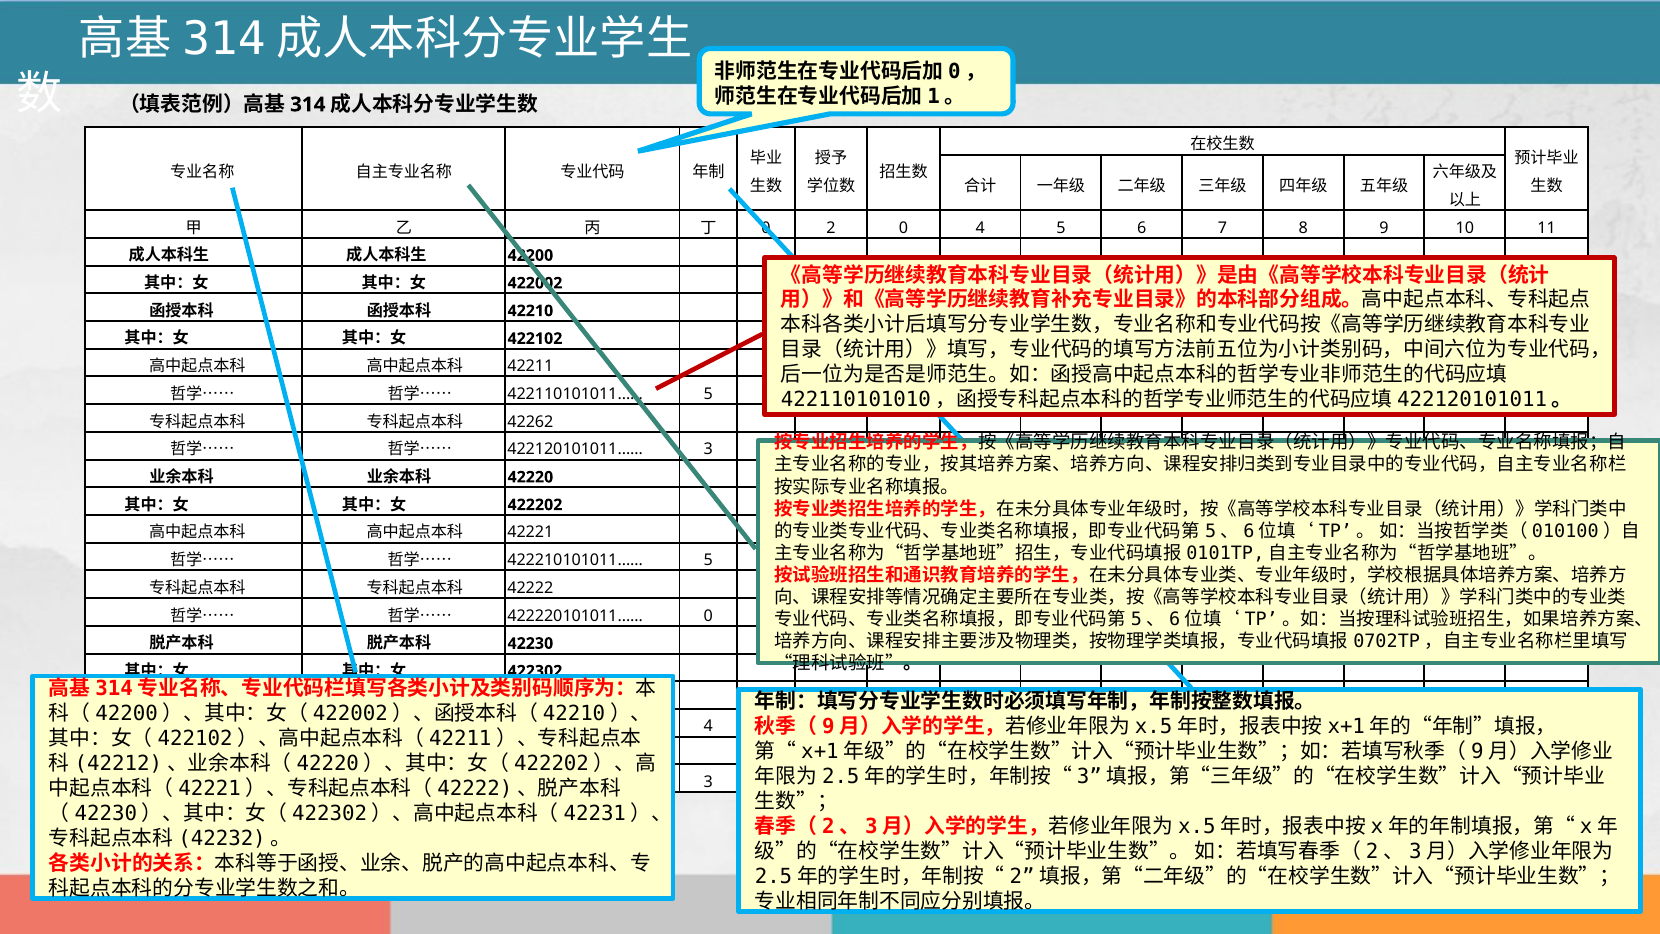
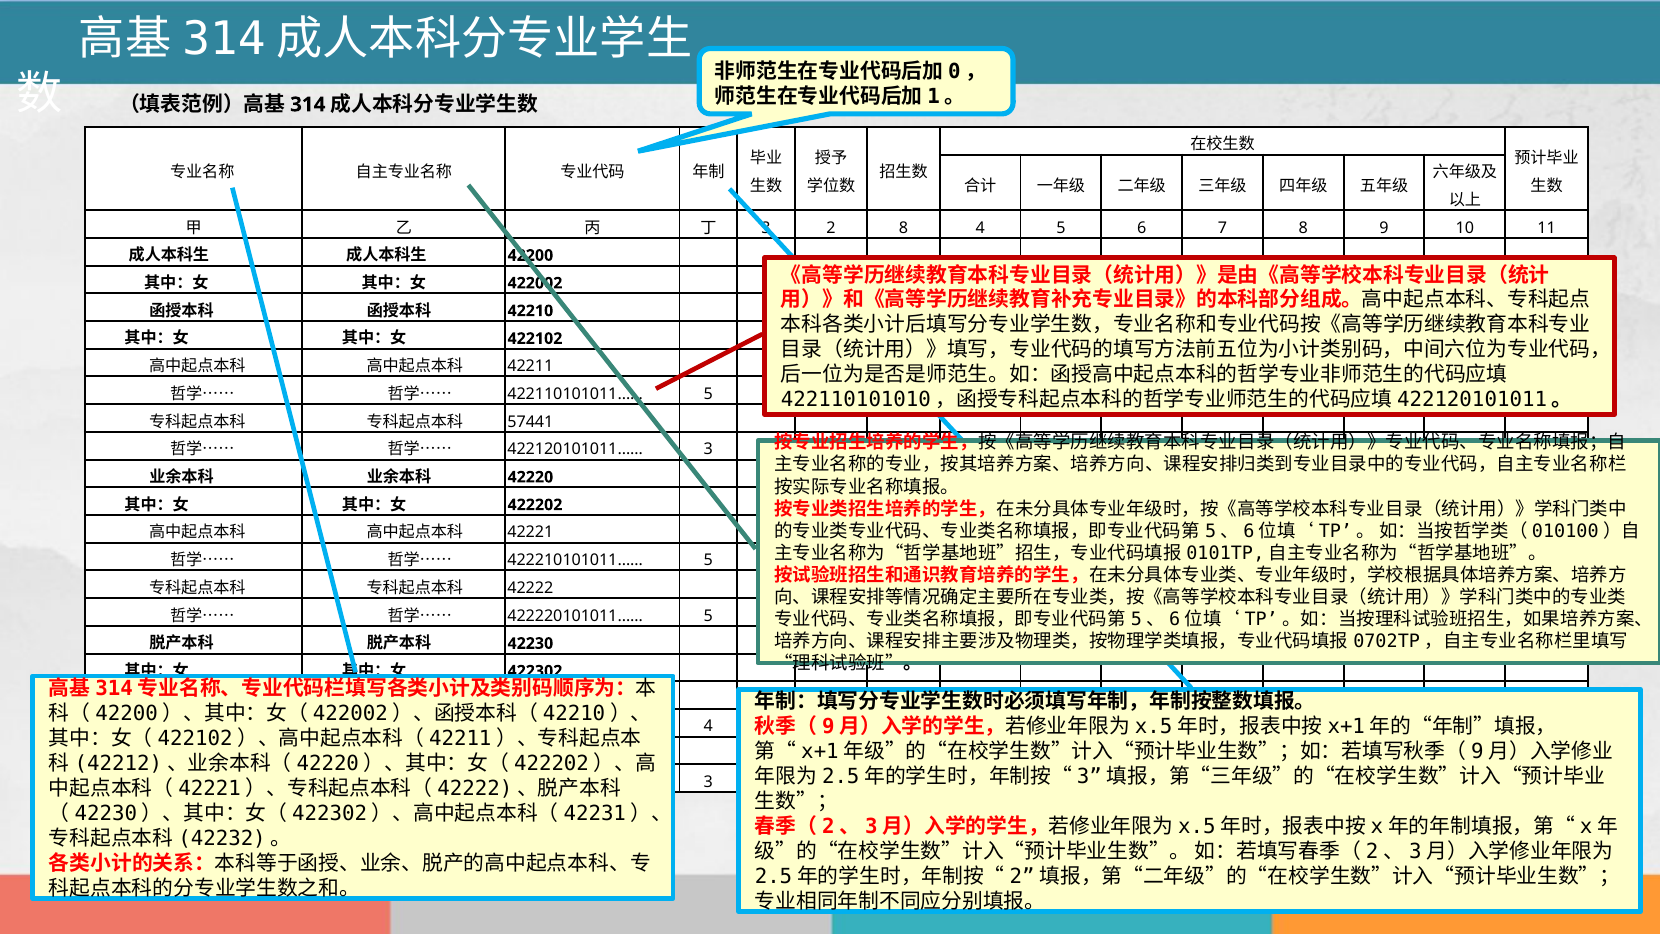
0: 0 -> 3 (766, 228)
2 0: 0 -> 8 (904, 228)
42262: 42262 -> 57441 (530, 422)
422220101011…… 0: 0 -> 5 (708, 616)
